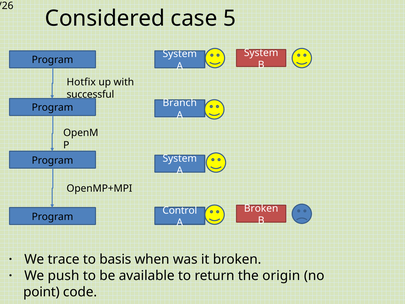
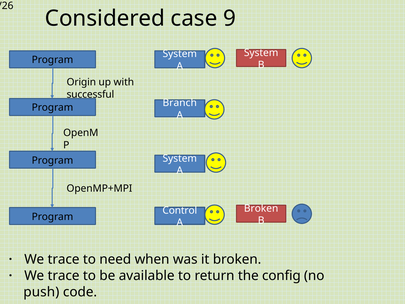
5: 5 -> 9 (230, 18)
Hotfix: Hotfix -> Origin (81, 82)
basis: basis -> need (115, 259)
push: push -> trace (64, 275)
origin: origin -> config (281, 275)
point: point -> push (41, 292)
